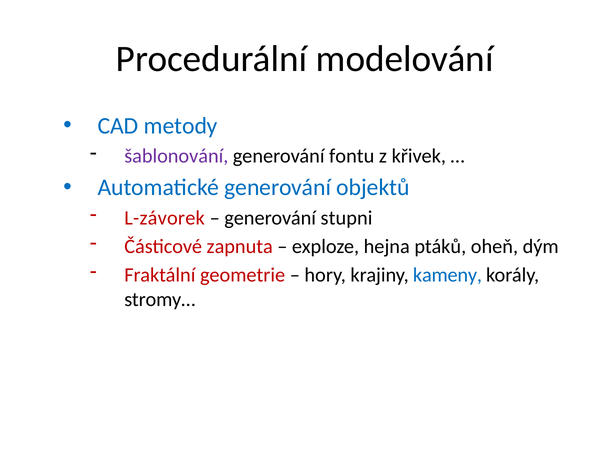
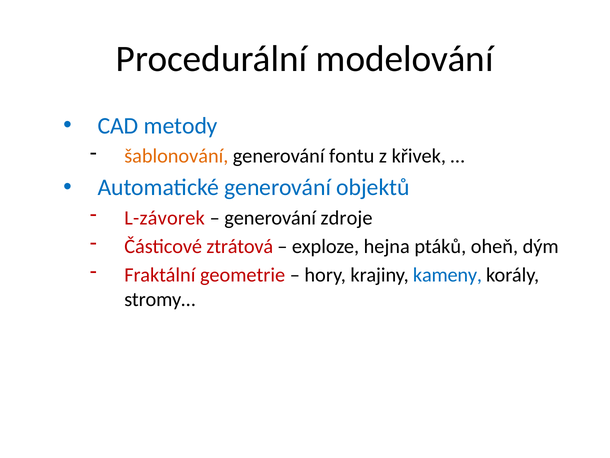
šablonování colour: purple -> orange (176, 156)
stupni: stupni -> zdroje (347, 218)
zapnuta: zapnuta -> ztrátová (240, 246)
